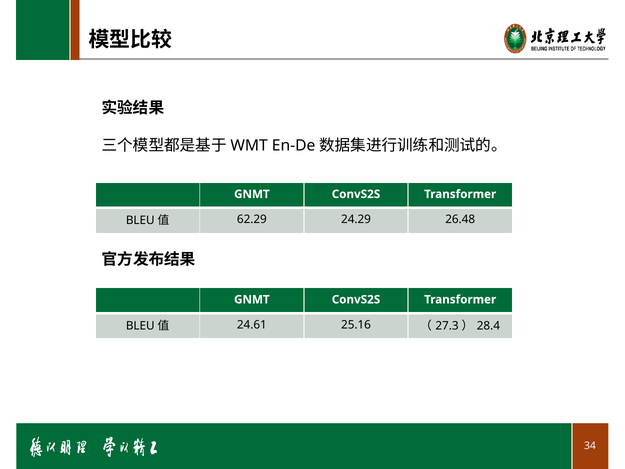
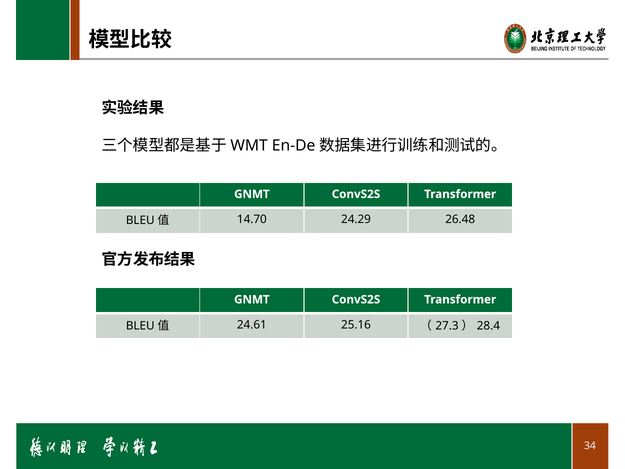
62.29: 62.29 -> 14.70 (252, 219)
